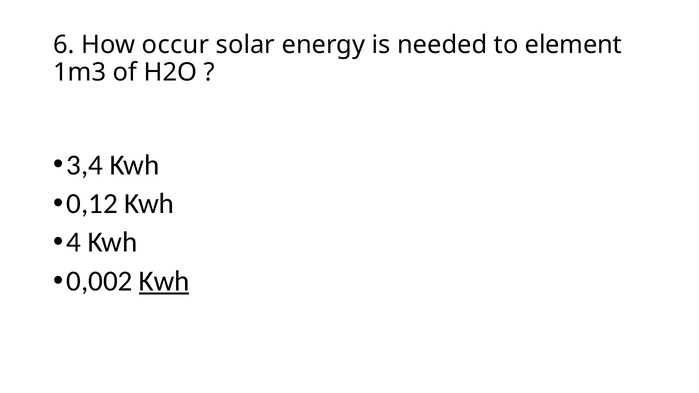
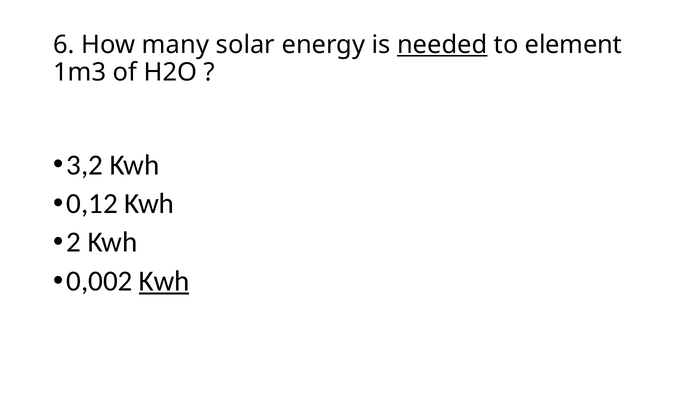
occur: occur -> many (175, 45)
needed underline: none -> present (442, 45)
3,4: 3,4 -> 3,2 (85, 165)
4: 4 -> 2 (74, 242)
